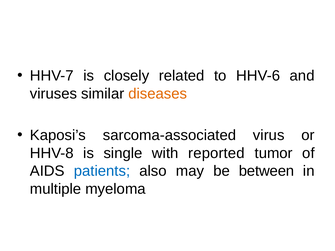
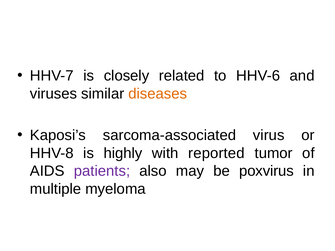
single: single -> highly (123, 153)
patients colour: blue -> purple (102, 171)
between: between -> poxvirus (266, 171)
